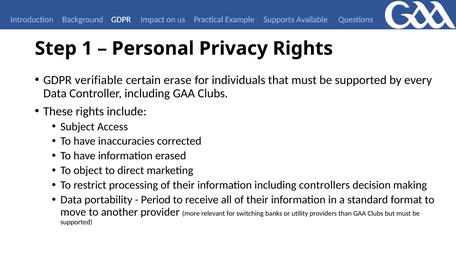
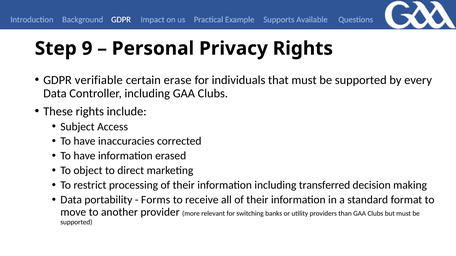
1: 1 -> 9 (87, 49)
controllers: controllers -> transferred (325, 186)
Period: Period -> Forms (156, 200)
